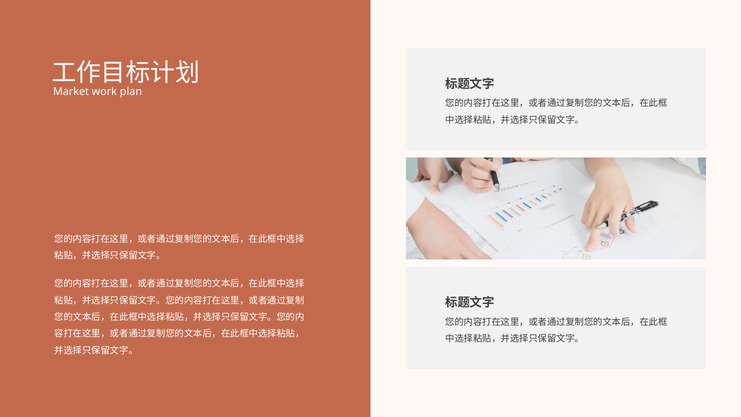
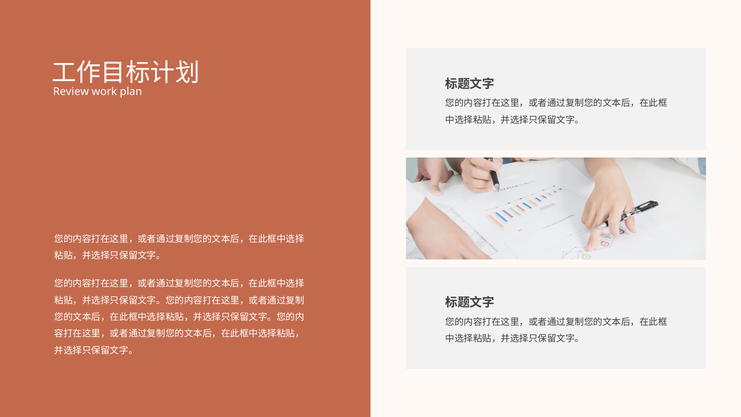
Market: Market -> Review (71, 92)
